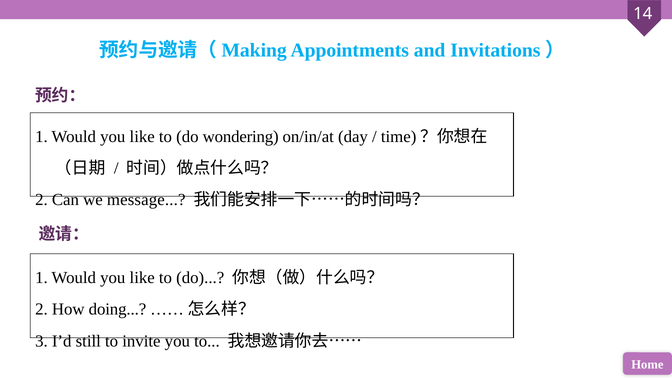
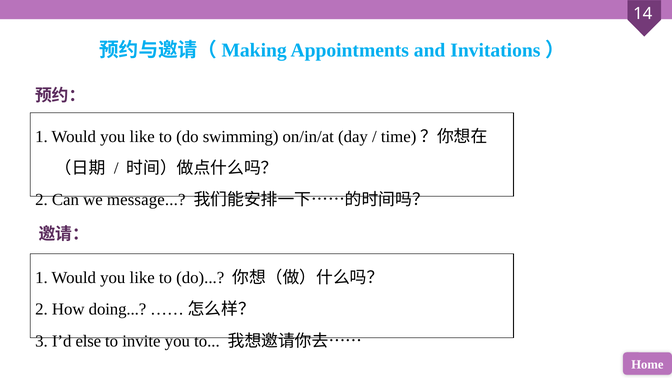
wondering: wondering -> swimming (241, 136)
still: still -> else (88, 341)
